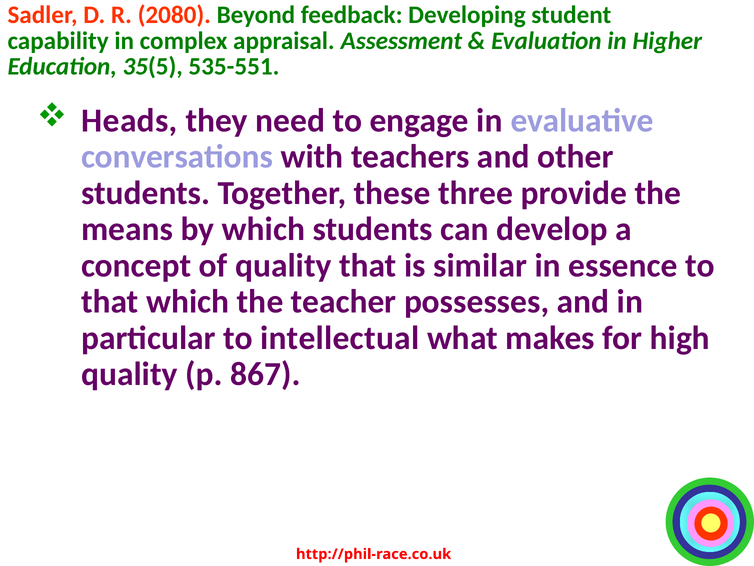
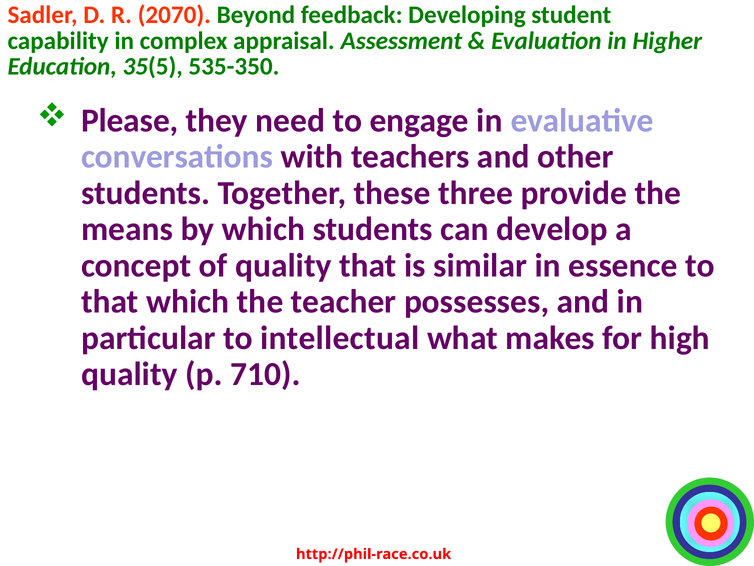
2080: 2080 -> 2070 (174, 15)
535-551: 535-551 -> 535-350 (234, 66)
Heads: Heads -> Please (130, 120)
867: 867 -> 710 (265, 374)
